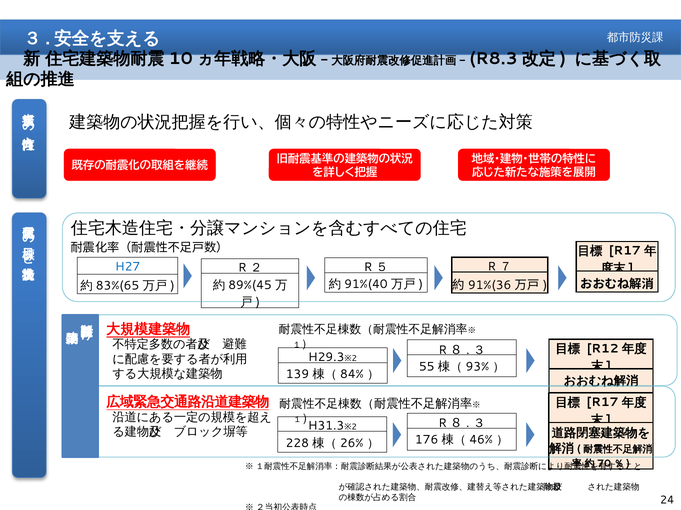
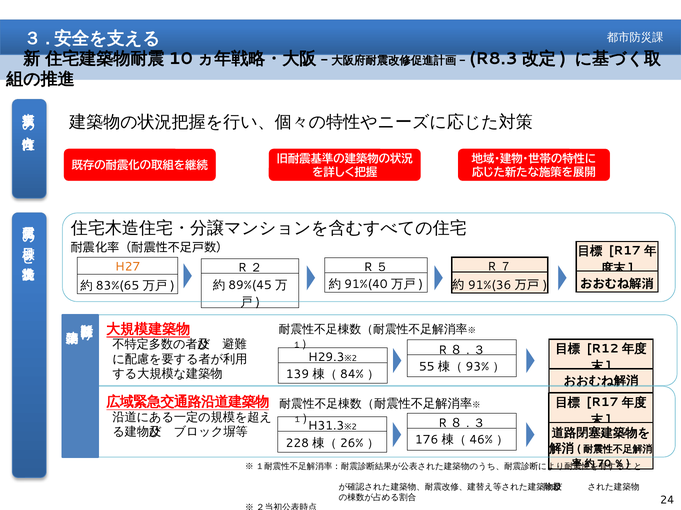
H27 colour: blue -> orange (128, 267)
